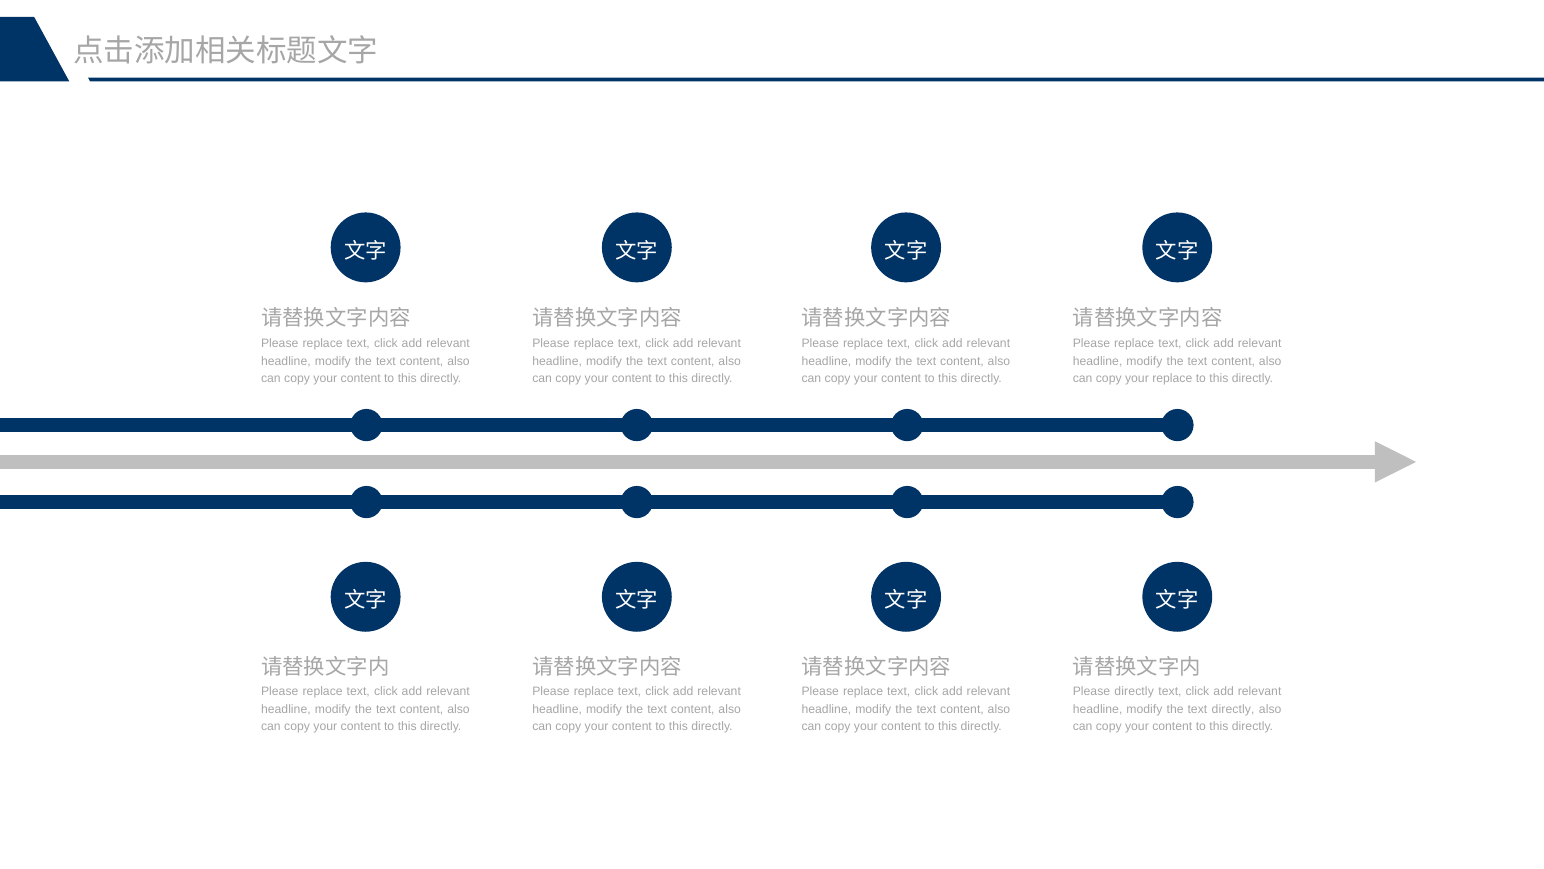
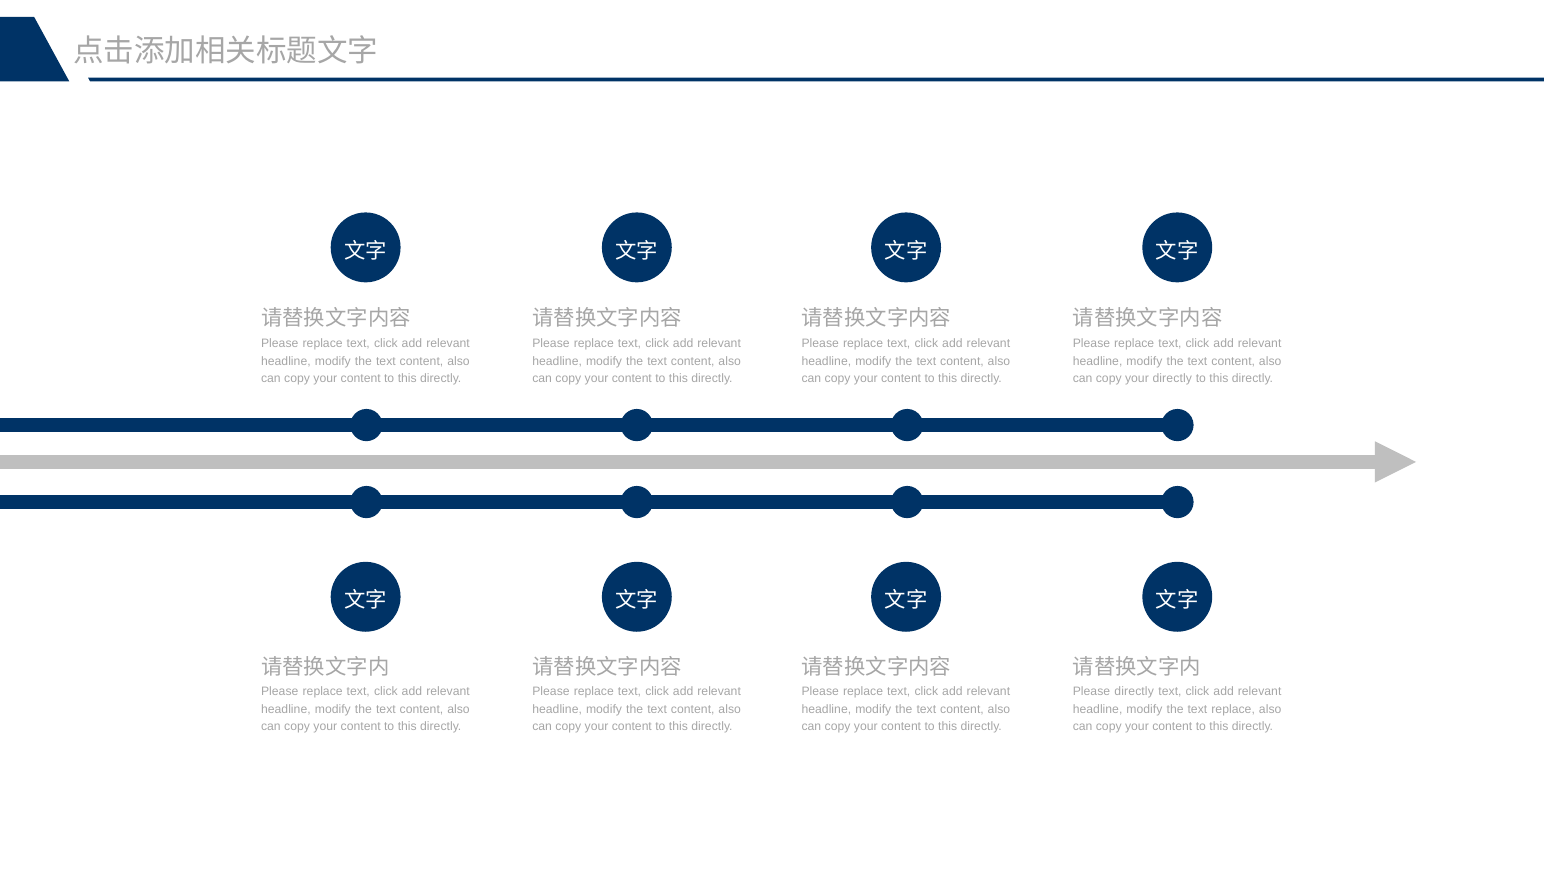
your replace: replace -> directly (1172, 379)
text directly: directly -> replace (1233, 709)
